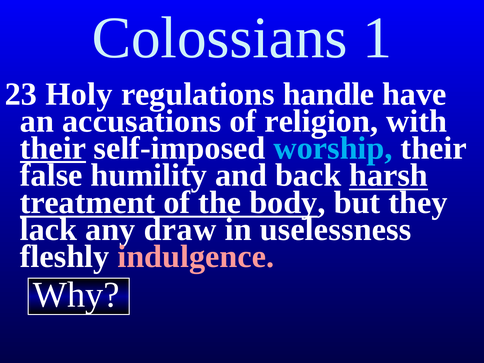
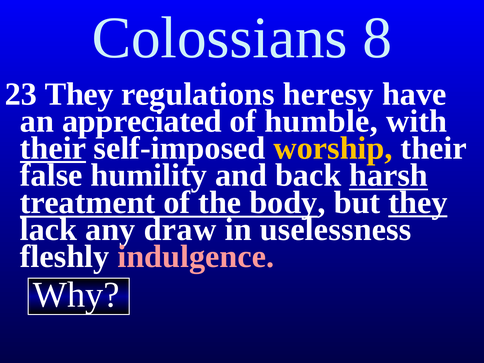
1: 1 -> 8 (377, 38)
23 Holy: Holy -> They (79, 94)
handle: handle -> heresy (328, 94)
accusations: accusations -> appreciated (142, 121)
religion: religion -> humble (321, 121)
worship colour: light blue -> yellow (333, 148)
they underline: none -> present (418, 202)
